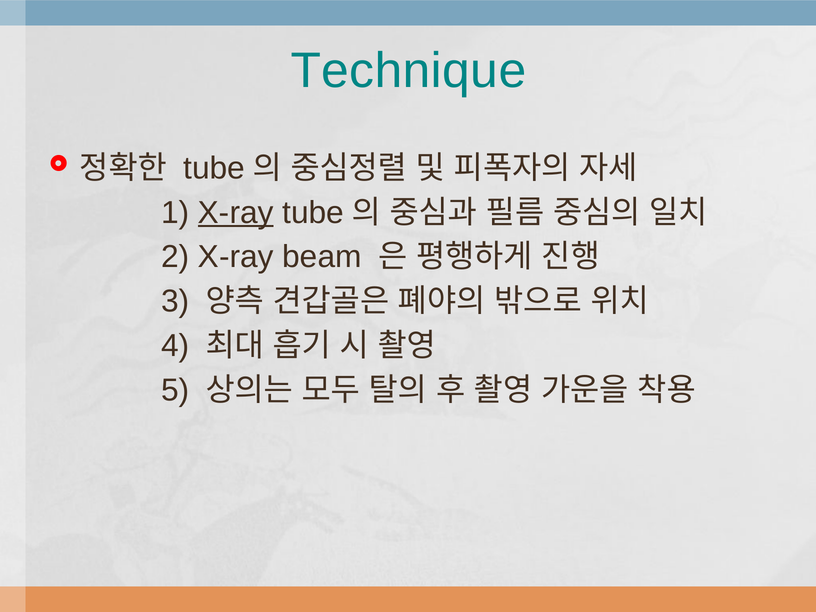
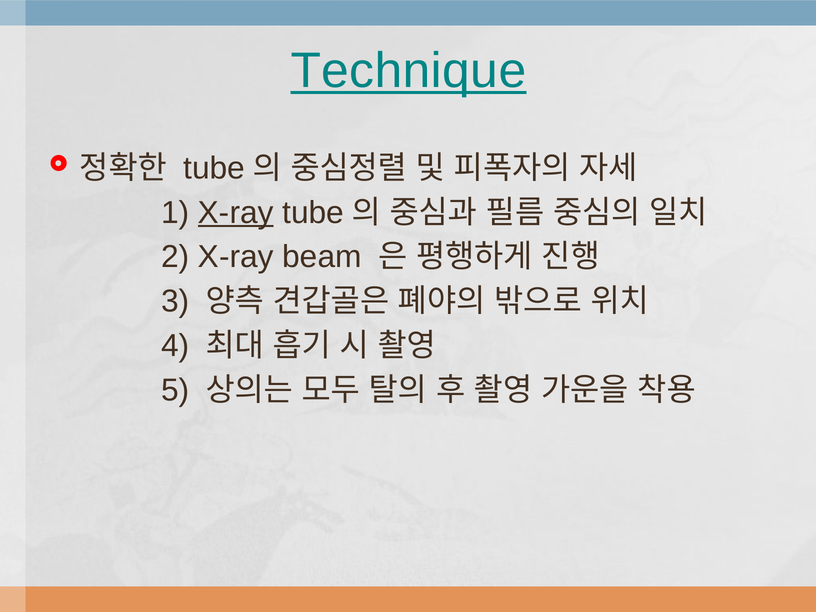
Technique underline: none -> present (408, 71)
